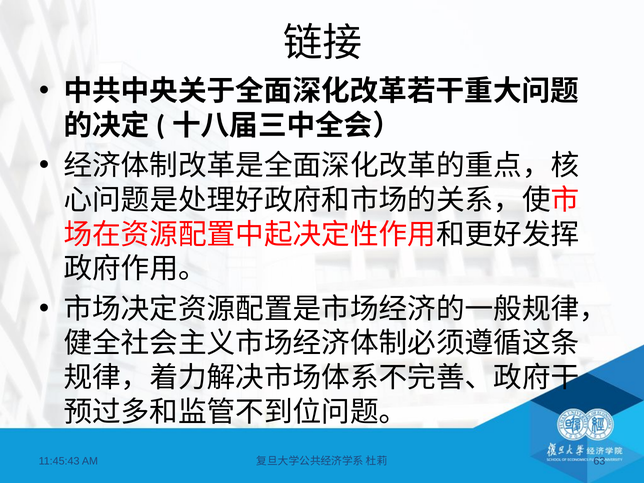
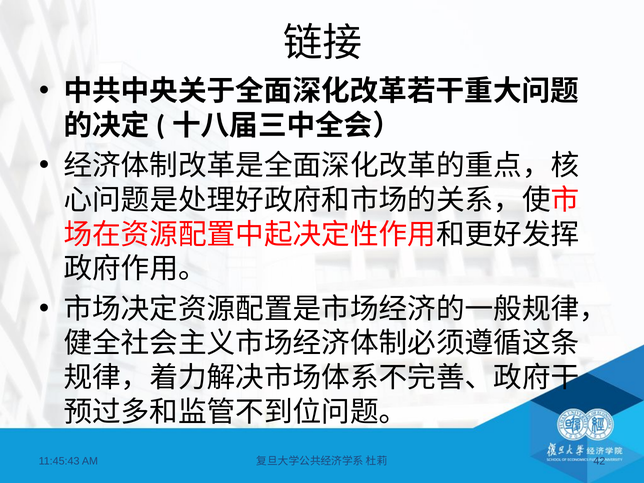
63: 63 -> 42 (599, 461)
